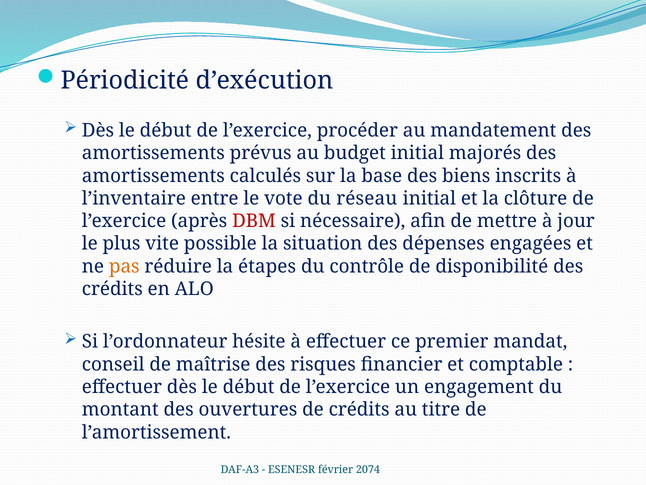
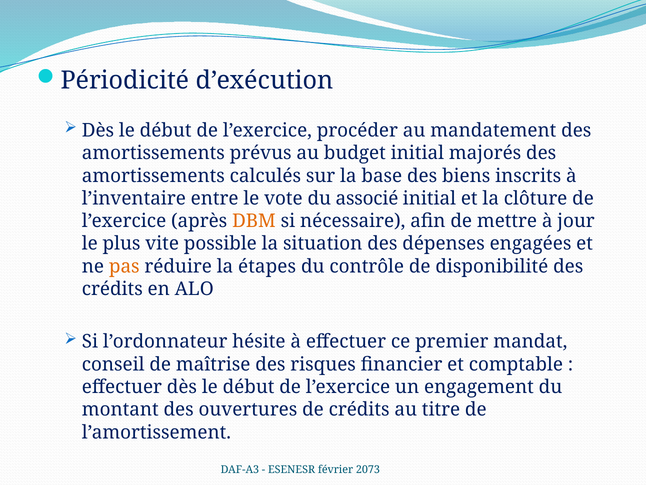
réseau: réseau -> associé (367, 198)
DBM colour: red -> orange (254, 221)
2074: 2074 -> 2073 (368, 469)
